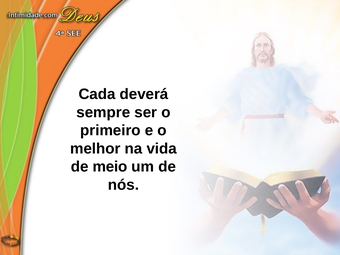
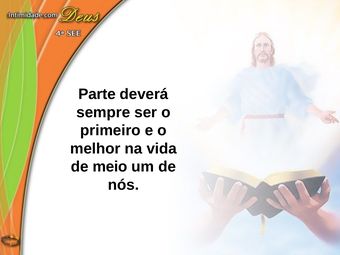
Cada: Cada -> Parte (97, 94)
